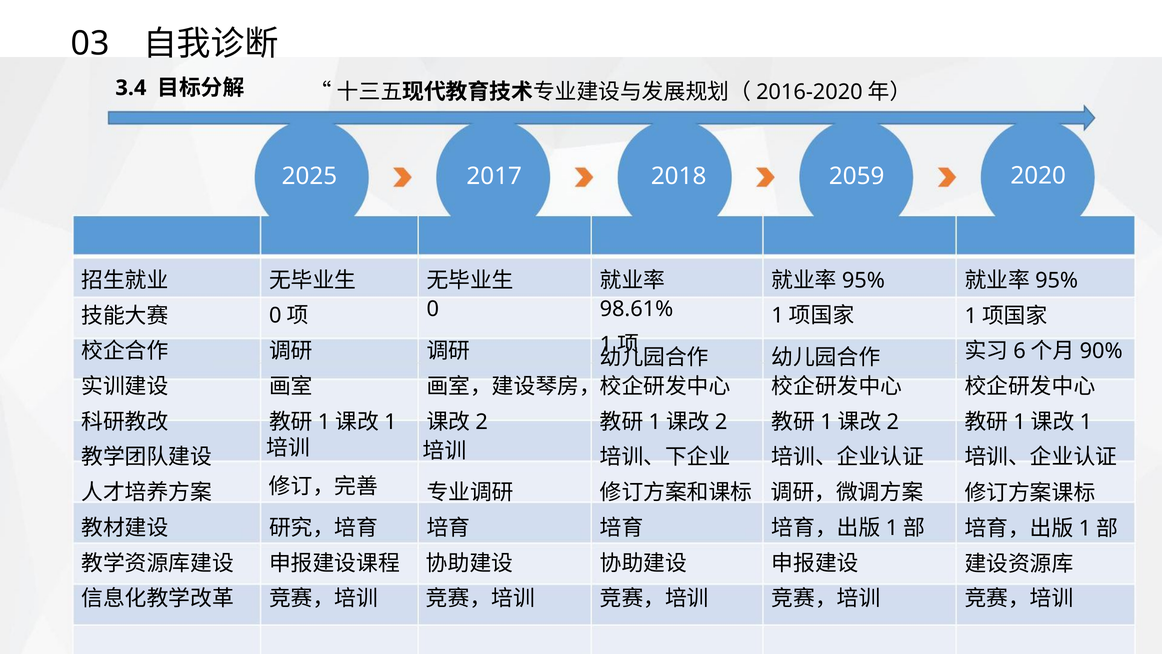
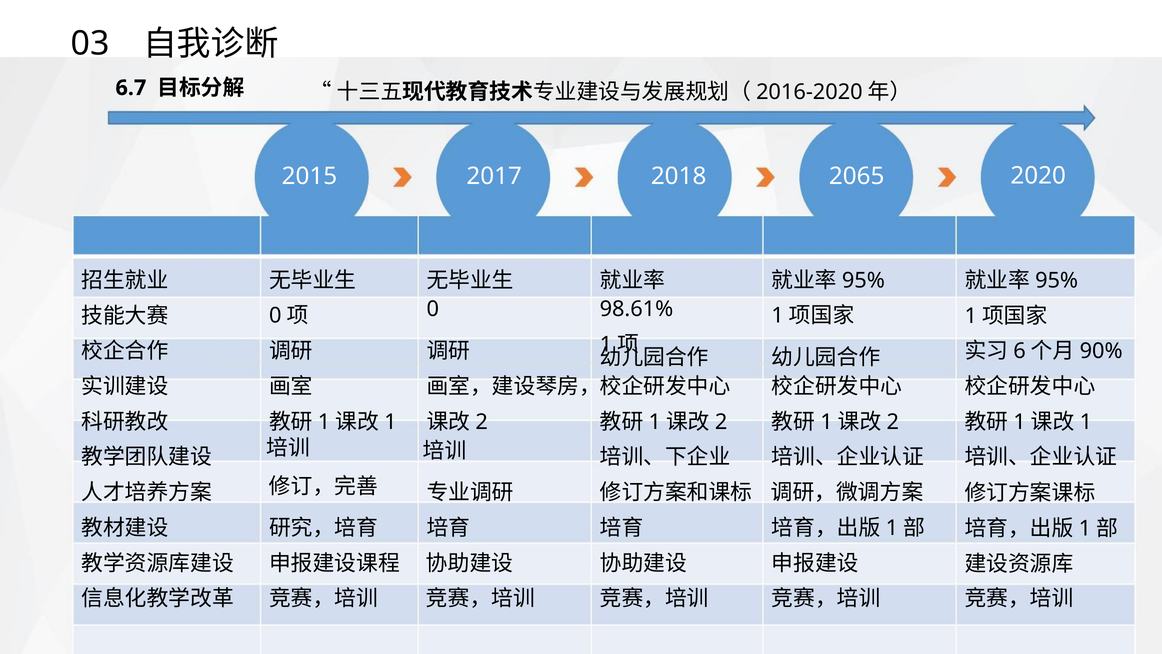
3.4: 3.4 -> 6.7 (131, 88)
2025: 2025 -> 2015 (309, 176)
2059: 2059 -> 2065 (857, 176)
